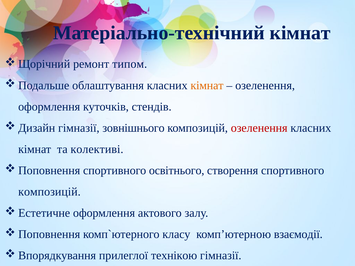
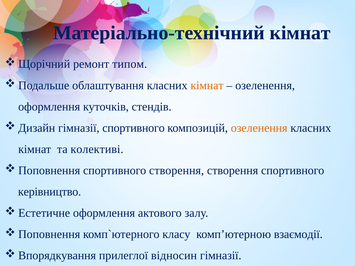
гімназії зовнішнього: зовнішнього -> спортивного (134, 128)
озеленення colour: red -> orange (259, 128)
спортивного освітнього: освітнього -> створення (177, 171)
композицій: композицій -> керівництво (50, 192)
технікою: технікою -> відносин (174, 256)
